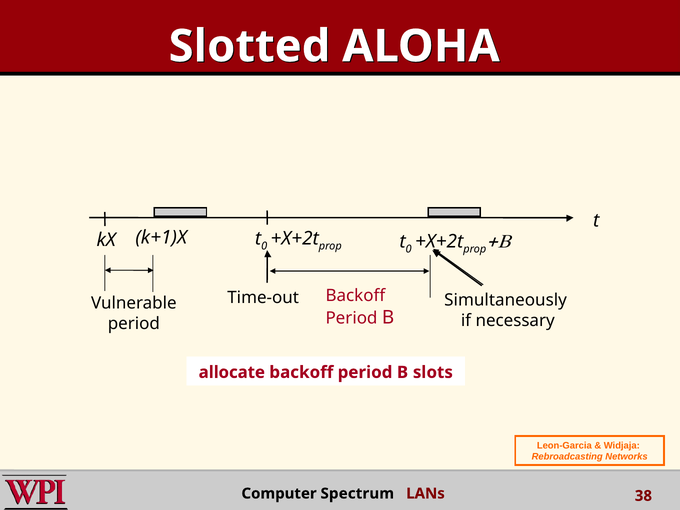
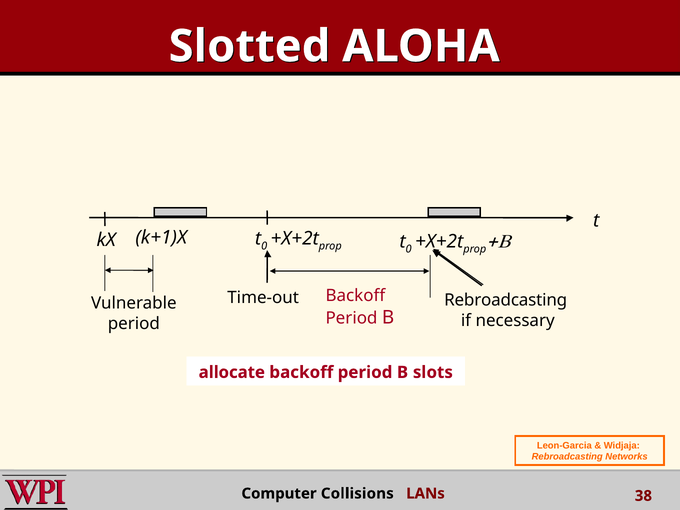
Simultaneously: Simultaneously -> Rebroadcasting (506, 300)
Spectrum: Spectrum -> Collisions (357, 494)
